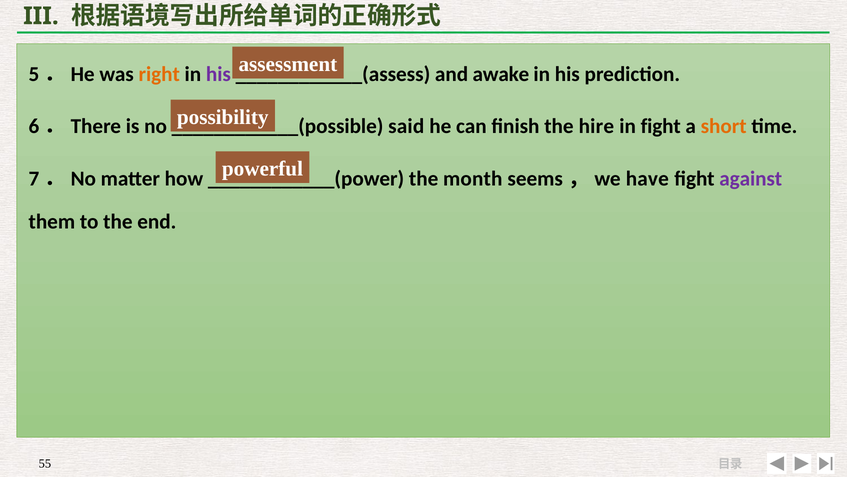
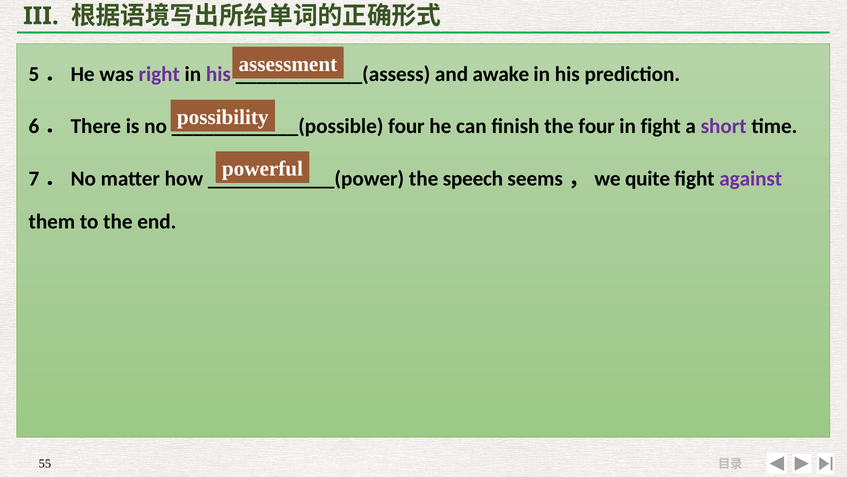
right colour: orange -> purple (159, 74)
said: said -> four (406, 126)
the hire: hire -> four (597, 126)
short colour: orange -> purple (724, 126)
month: month -> speech (473, 178)
have: have -> quite (648, 178)
